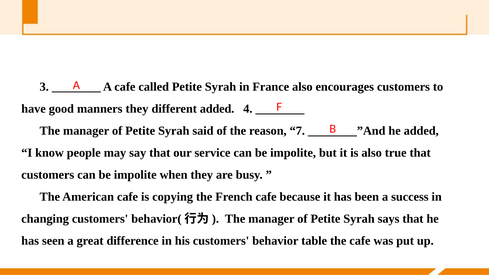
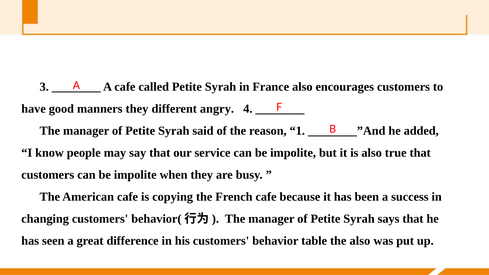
different added: added -> angry (217, 109)
7: 7 -> 1 (297, 131)
the cafe: cafe -> also (360, 241)
